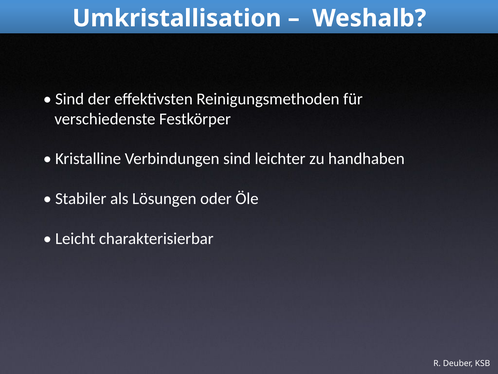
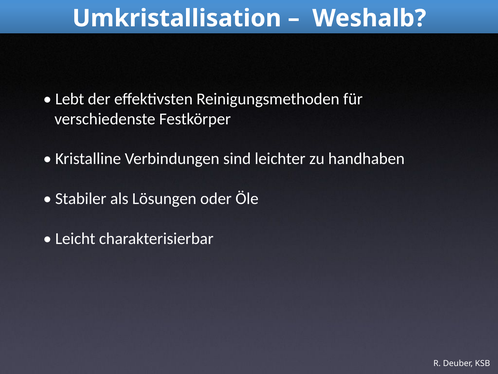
Sind: Sind -> Lebt (70, 99)
